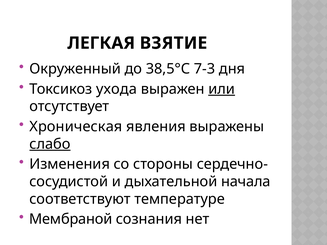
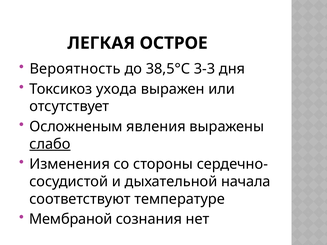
ВЗЯТИЕ: ВЗЯТИЕ -> ОСТРОЕ (174, 43)
Окруженный: Окруженный -> Вероятность (75, 69)
7-3: 7-3 -> 3-3 (205, 69)
или underline: present -> none (222, 89)
Хроническая: Хроническая -> Осложненым (76, 127)
